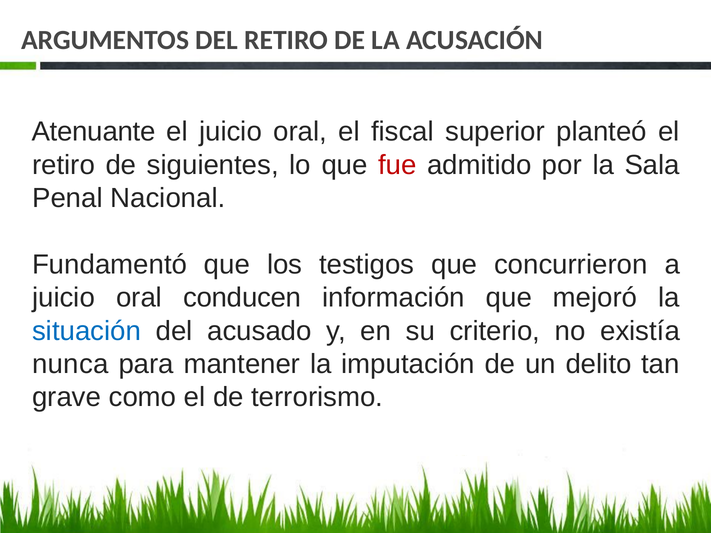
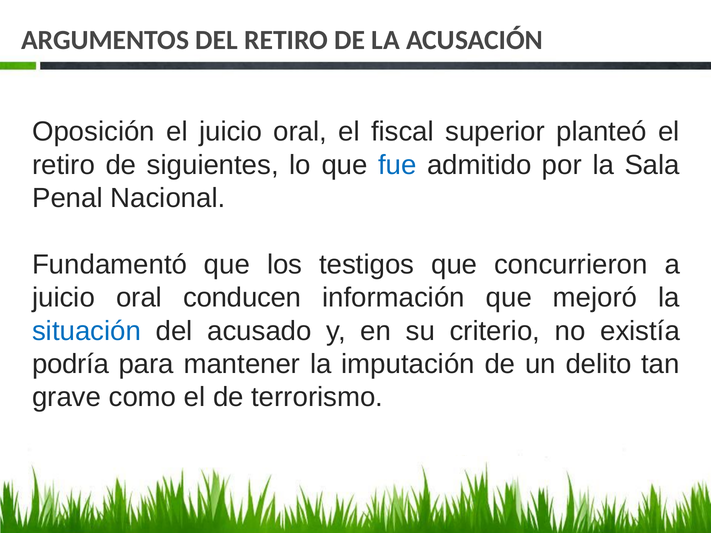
Atenuante: Atenuante -> Oposición (94, 132)
fue colour: red -> blue (397, 165)
nunca: nunca -> podría (71, 364)
